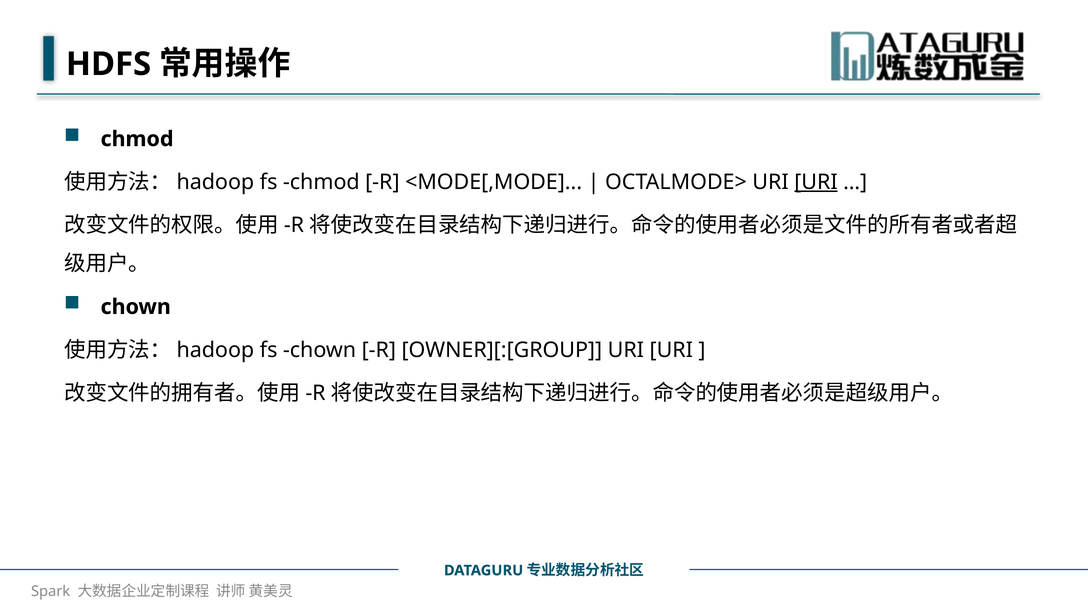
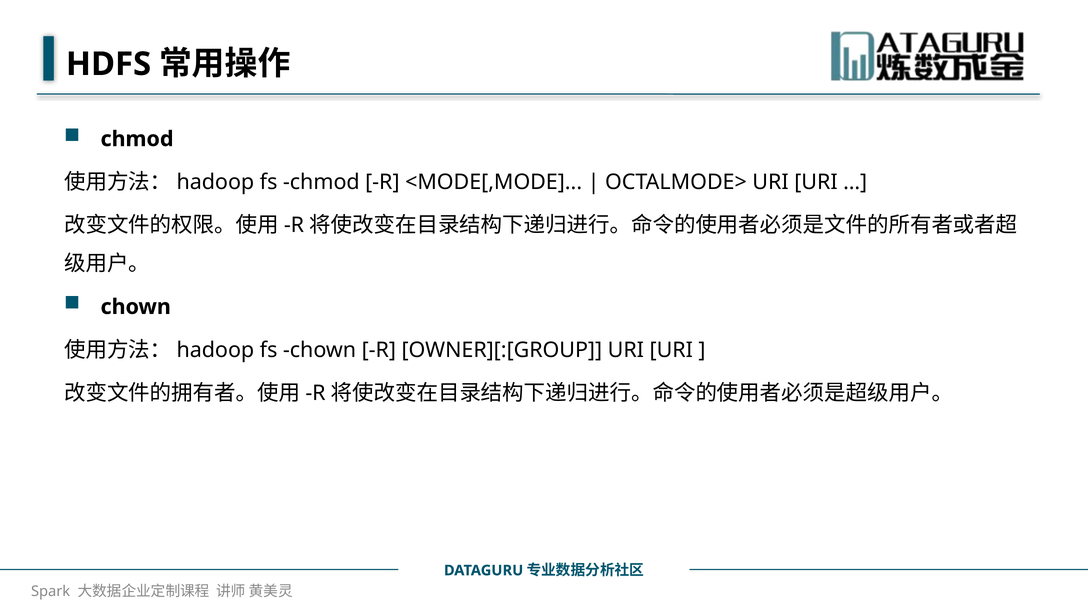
URI underline: present -> none (816, 182)
